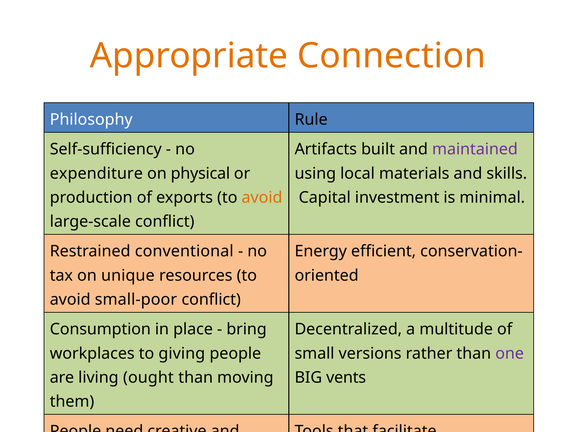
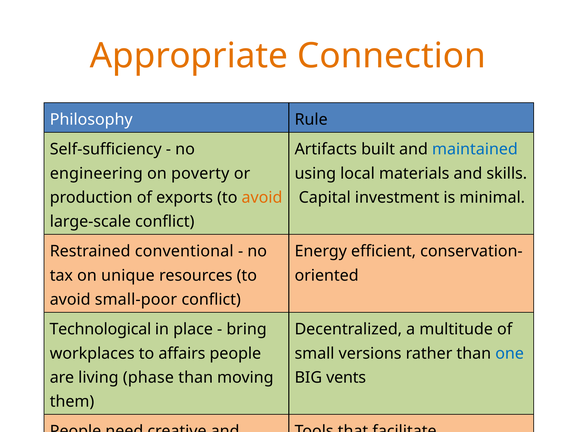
maintained colour: purple -> blue (475, 149)
expenditure: expenditure -> engineering (96, 173)
physical: physical -> poverty (200, 173)
Consumption: Consumption -> Technological (100, 329)
giving: giving -> affairs (182, 353)
one colour: purple -> blue (510, 353)
ought: ought -> phase (148, 377)
